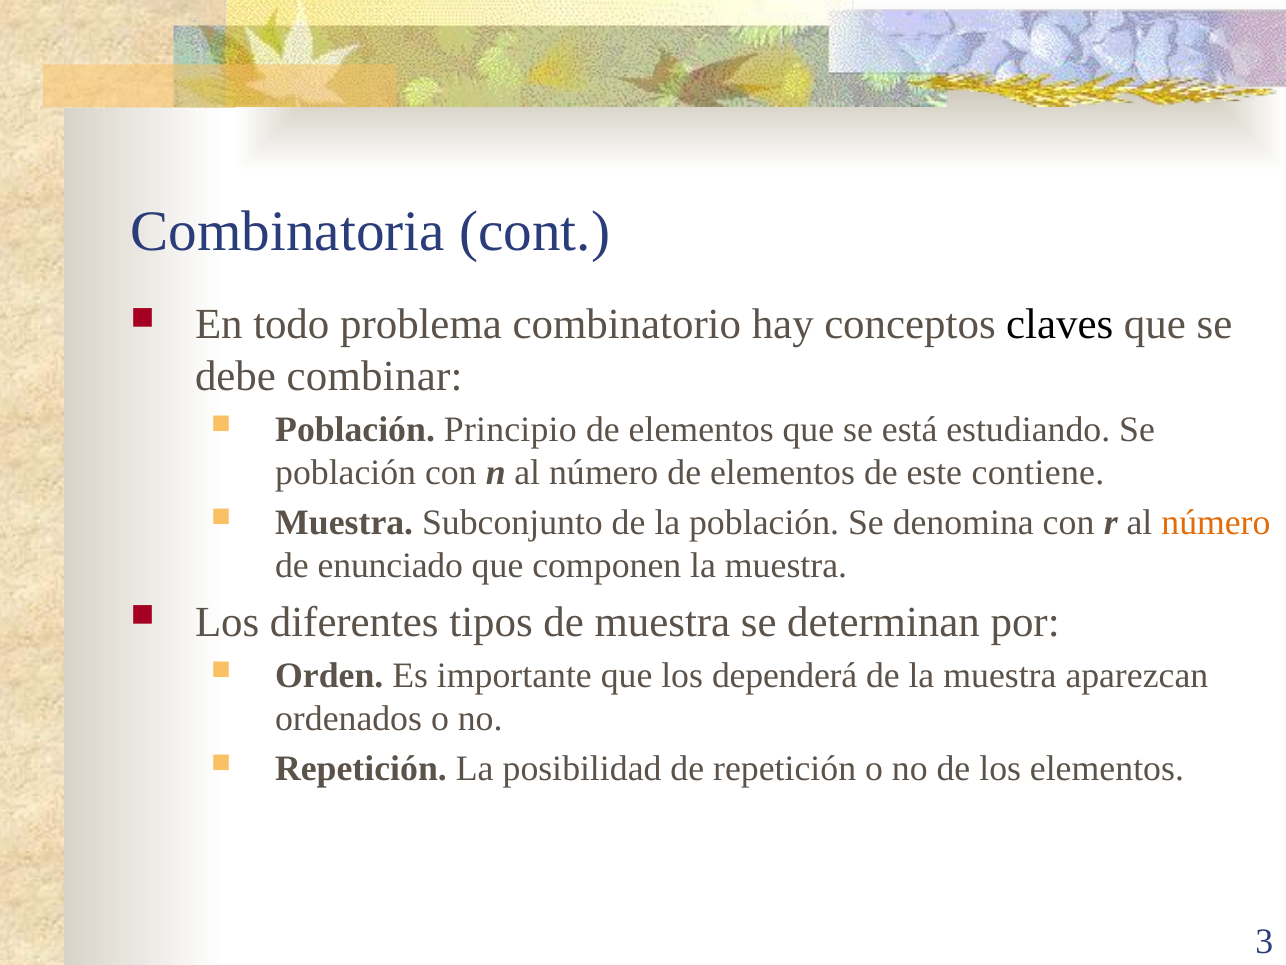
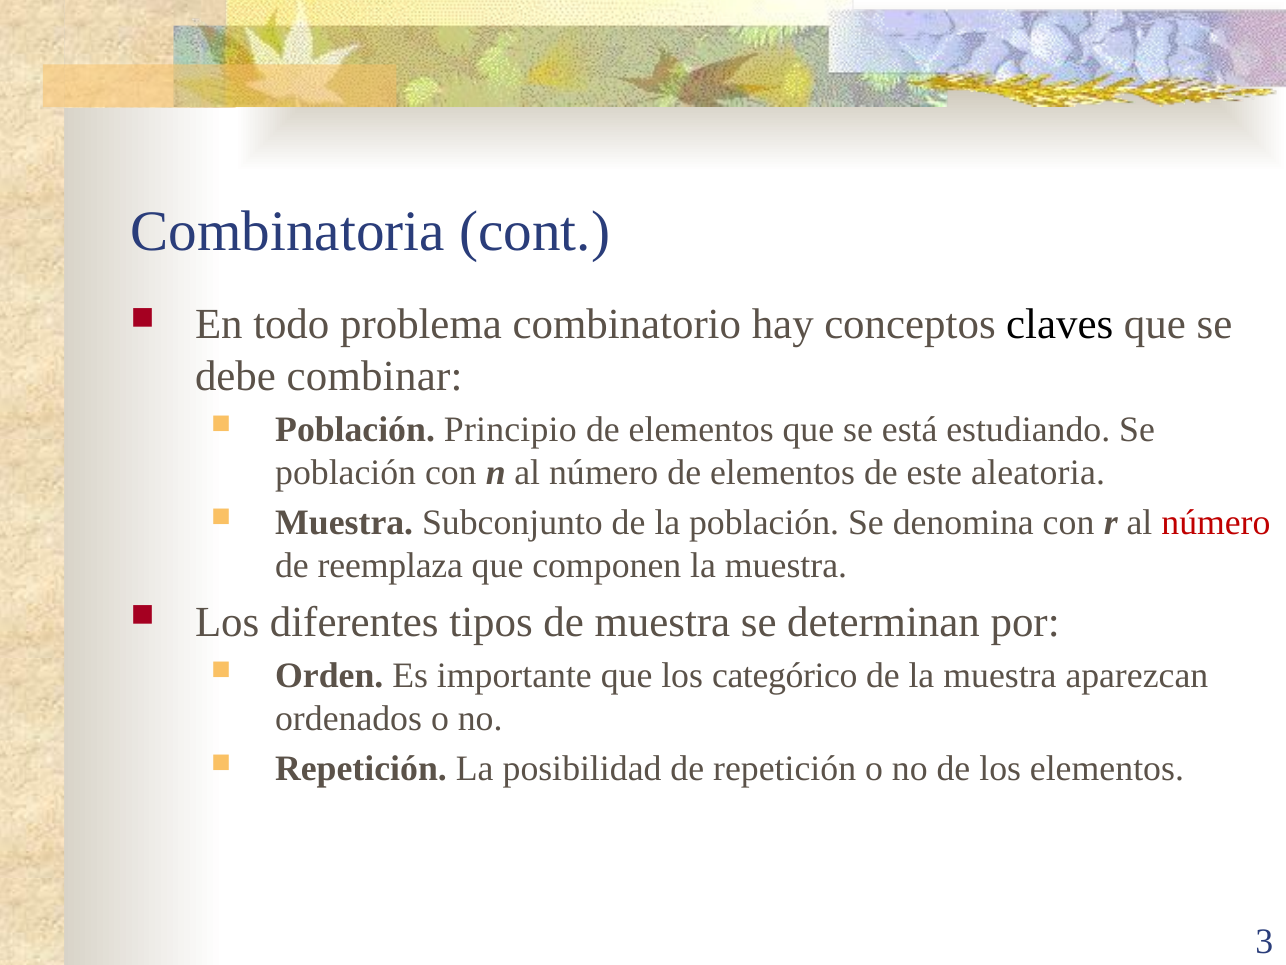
contiene: contiene -> aleatoria (1038, 473)
número colour: orange -> red (1216, 523)
enunciado: enunciado -> reemplaza (390, 566)
dependerá: dependerá -> categórico (785, 676)
